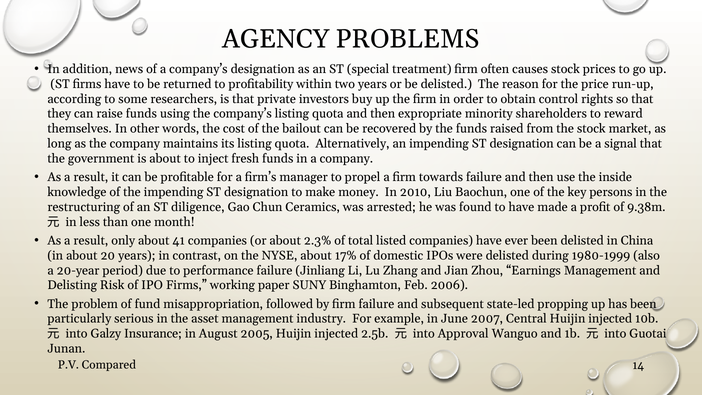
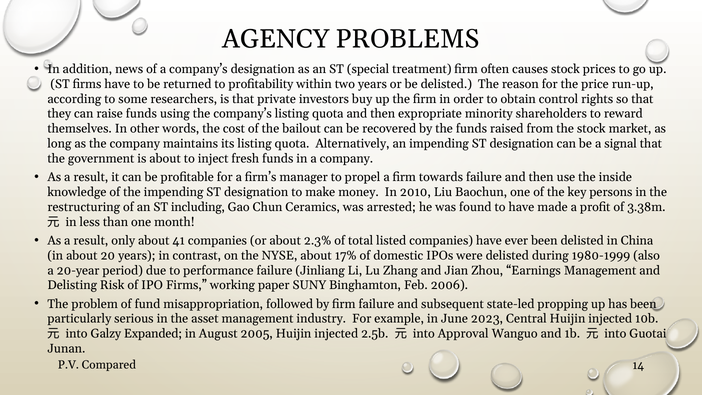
diligence: diligence -> including (198, 207)
9.38m: 9.38m -> 3.38m (646, 207)
2007: 2007 -> 2023 (487, 319)
Insurance: Insurance -> Expanded (153, 334)
